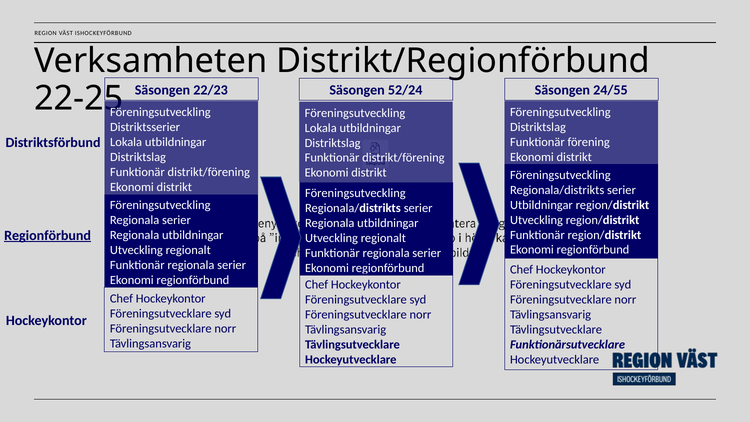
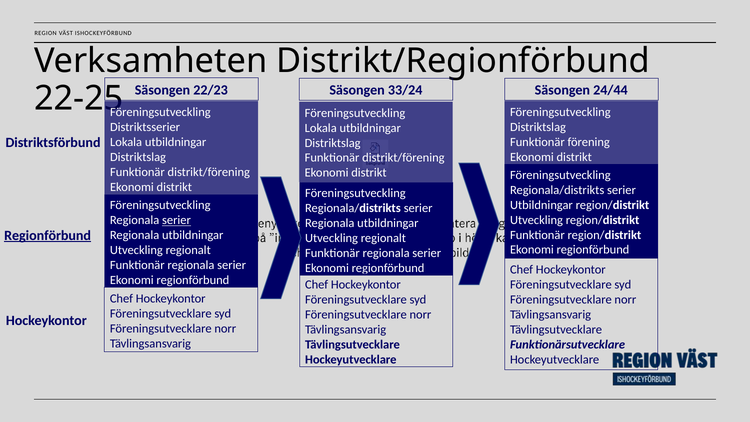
52/24: 52/24 -> 33/24 (405, 90)
24/55: 24/55 -> 24/44 (610, 90)
serier underline: none -> present (176, 220)
